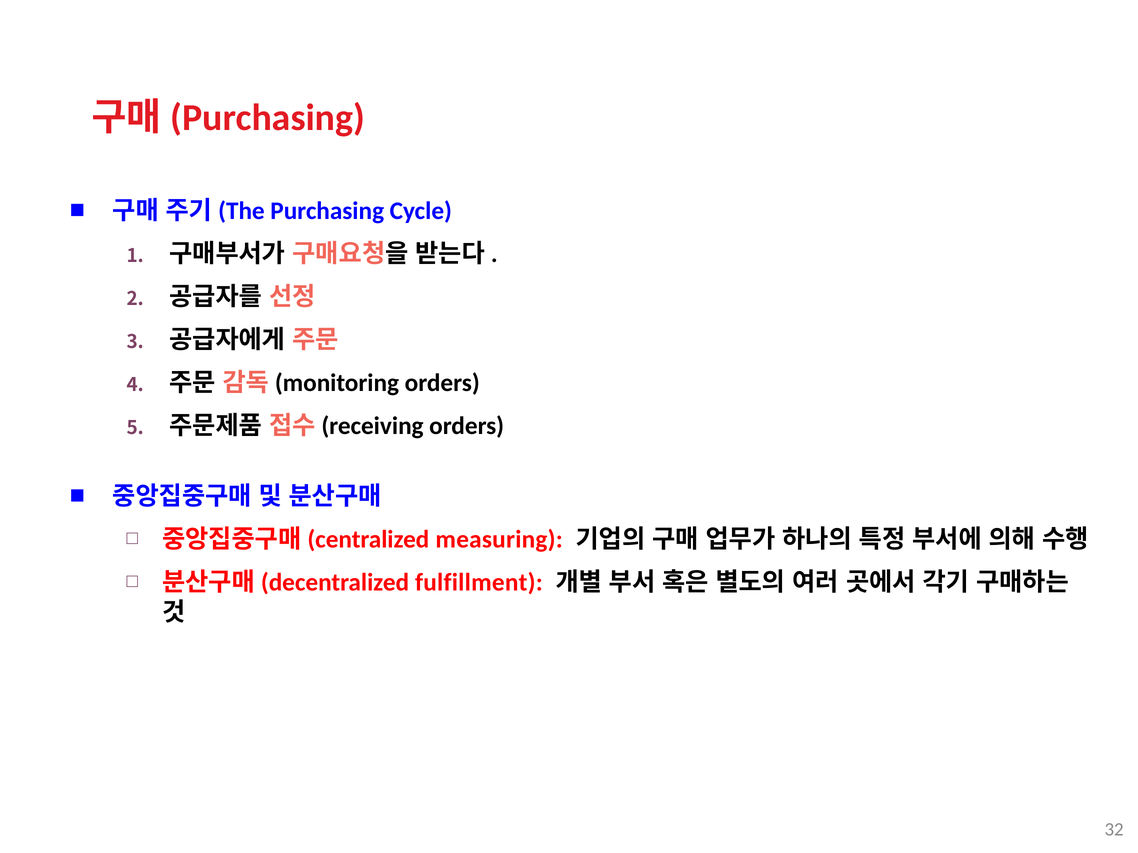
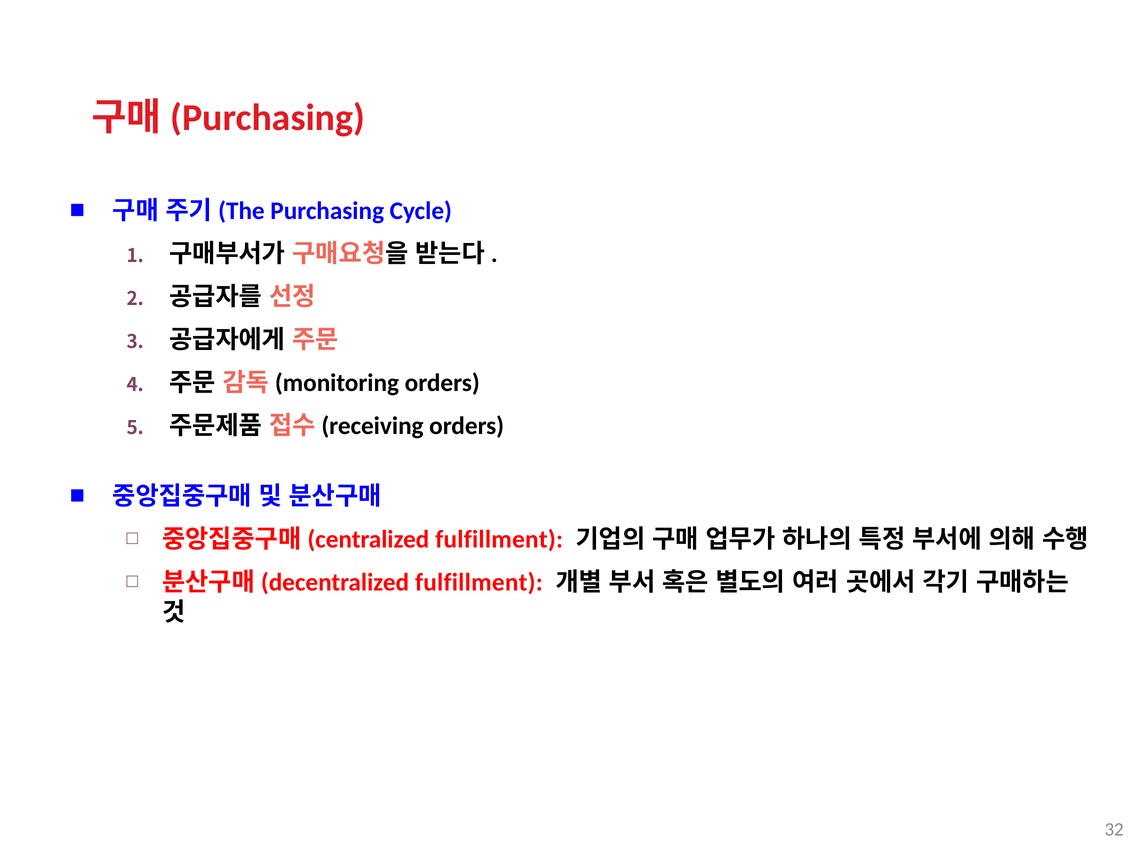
measuring: measuring -> fulfillment (499, 540)
